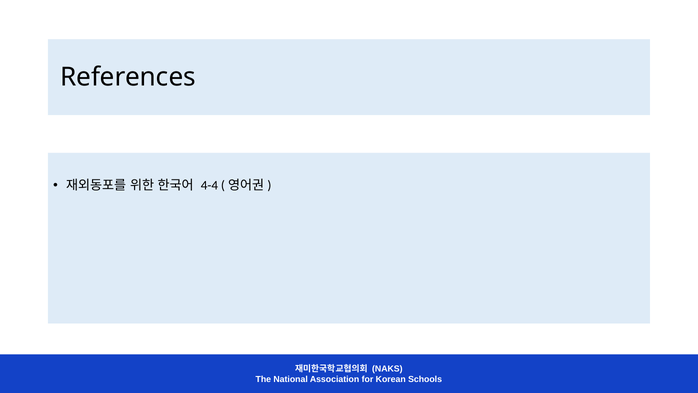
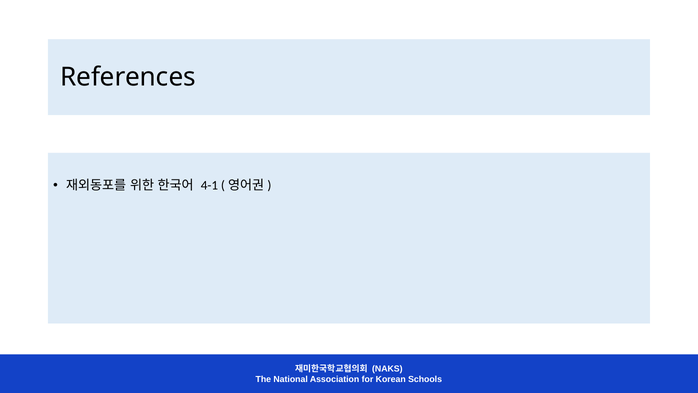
4-4: 4-4 -> 4-1 (209, 185)
